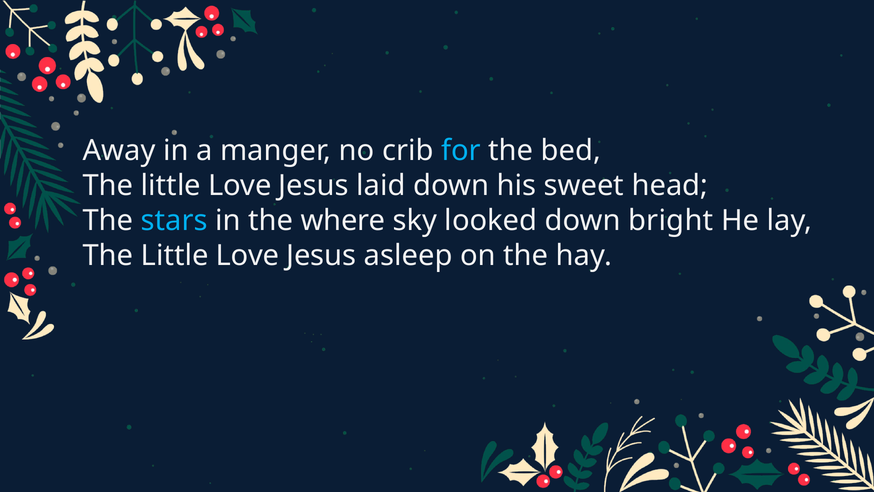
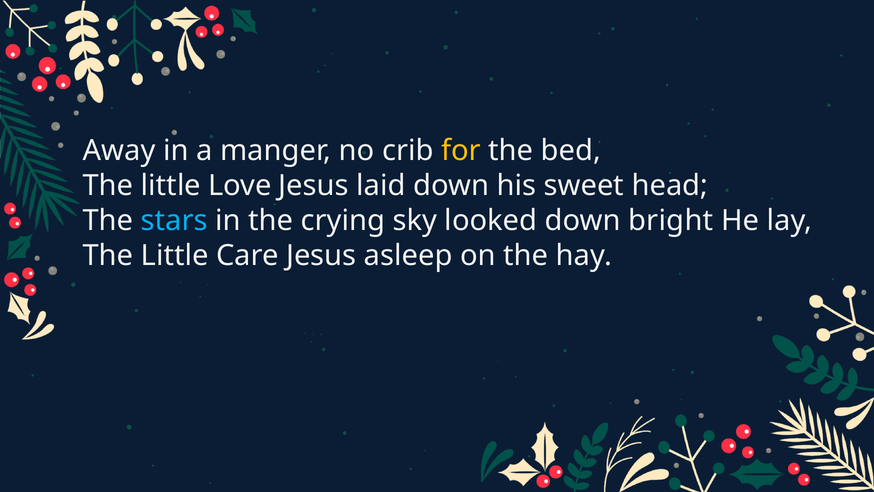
for colour: light blue -> yellow (461, 150)
where: where -> crying (343, 220)
Love: Love -> Care (247, 255)
